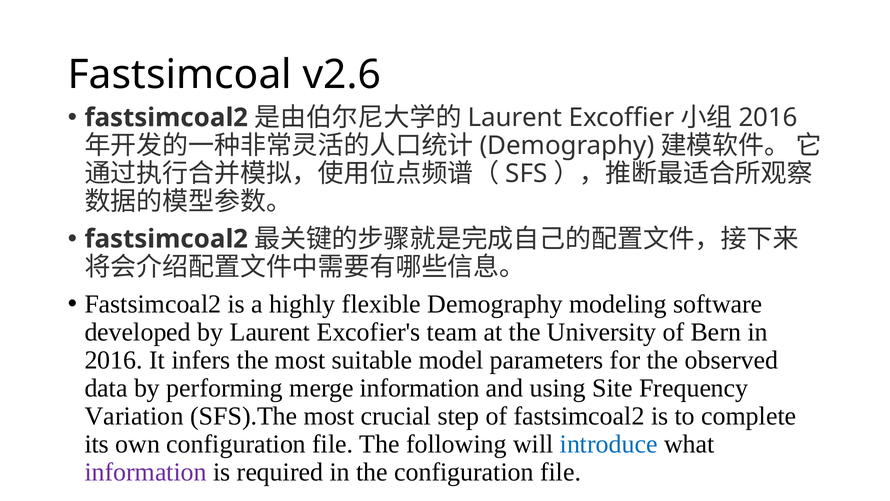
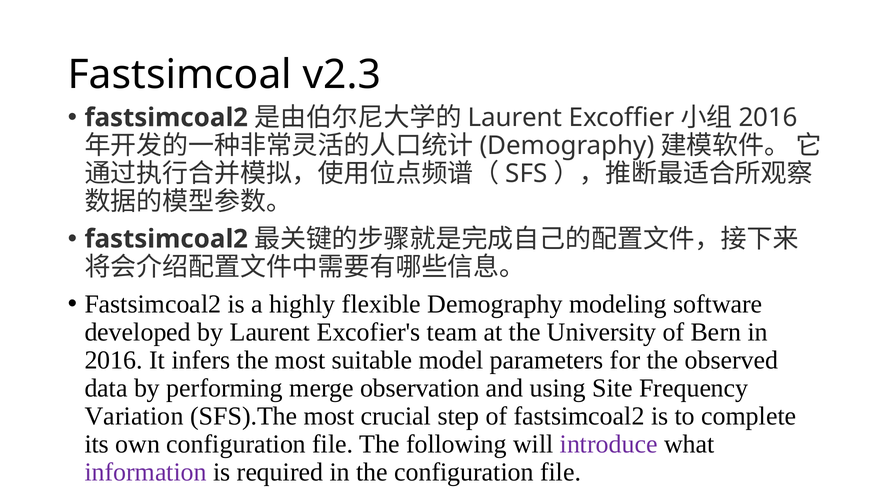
v2.6: v2.6 -> v2.3 (342, 75)
merge information: information -> observation (420, 388)
introduce colour: blue -> purple (609, 444)
